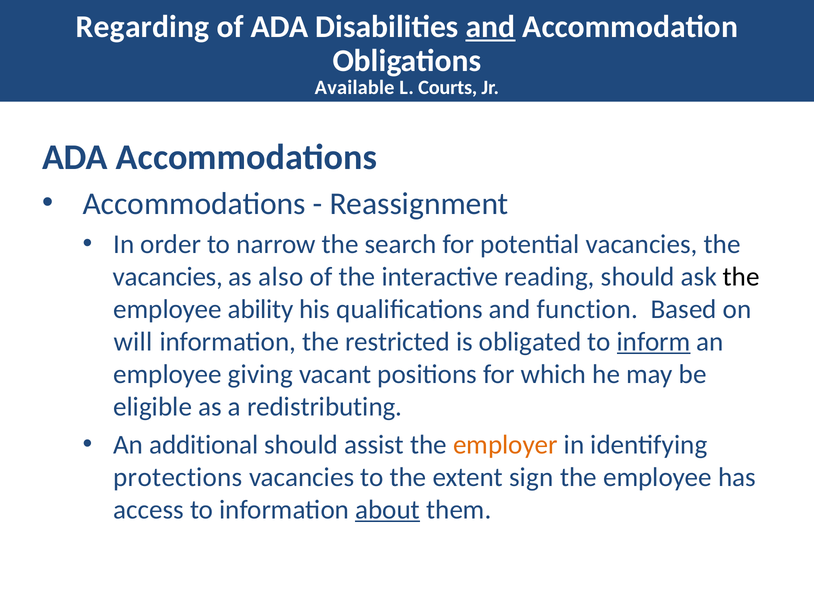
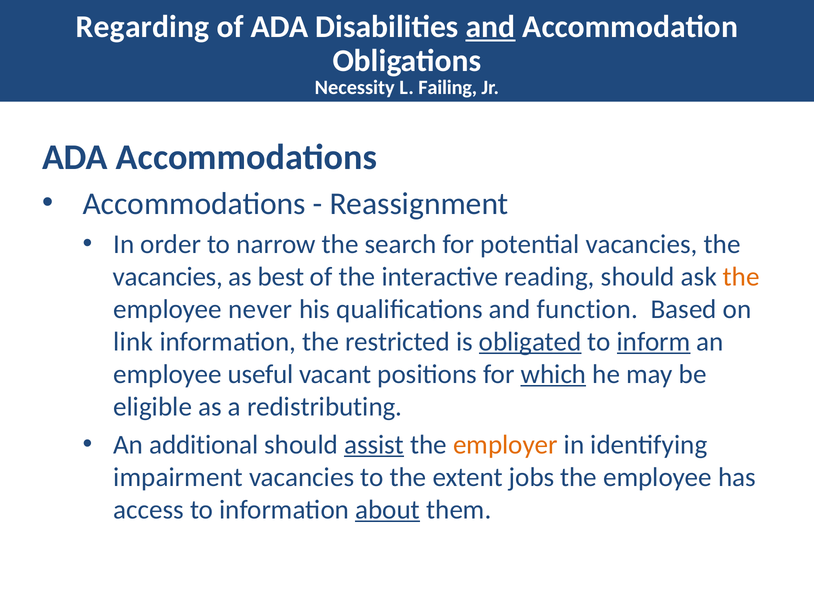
Available: Available -> Necessity (355, 88)
Courts: Courts -> Failing (448, 88)
also: also -> best (281, 277)
the colour: black -> orange (741, 277)
ability: ability -> never (260, 309)
will: will -> link (133, 342)
obligated underline: none -> present (530, 342)
giving: giving -> useful (261, 375)
which underline: none -> present (553, 375)
assist underline: none -> present (374, 445)
protections: protections -> impairment (178, 478)
sign: sign -> jobs (532, 478)
